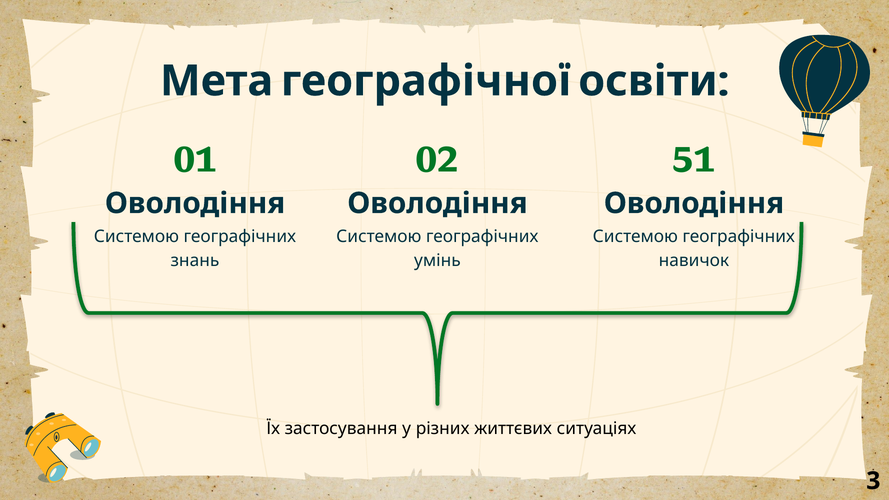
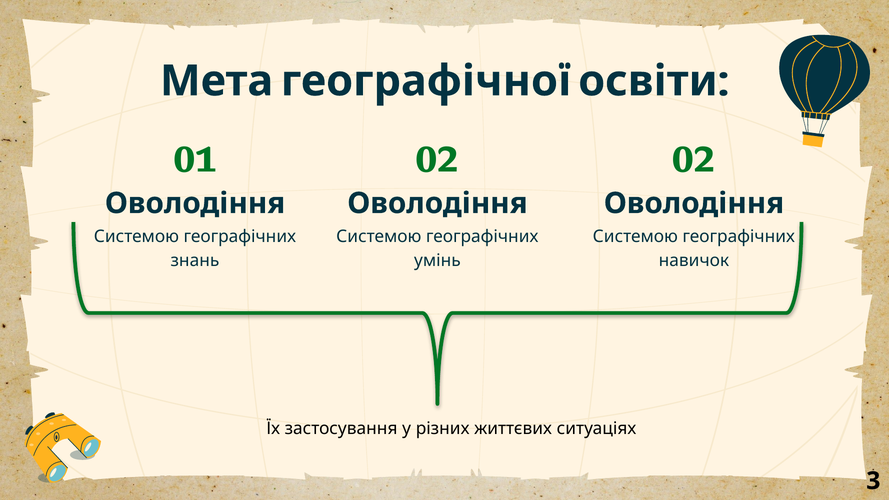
02 51: 51 -> 02 (694, 160)
